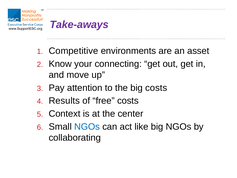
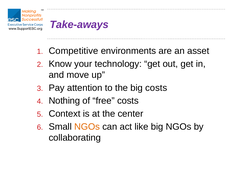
connecting: connecting -> technology (118, 64)
Results: Results -> Nothing (64, 101)
NGOs colour: blue -> orange (87, 126)
